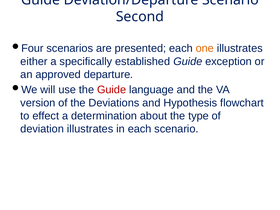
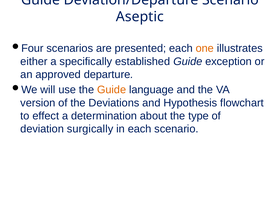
Second: Second -> Aseptic (140, 17)
Guide colour: red -> orange (112, 90)
deviation illustrates: illustrates -> surgically (90, 129)
